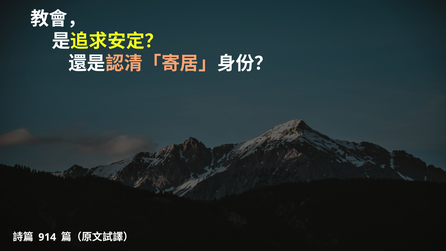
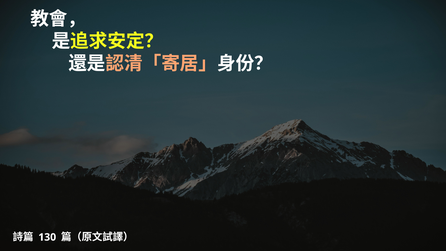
914: 914 -> 130 (47, 237)
